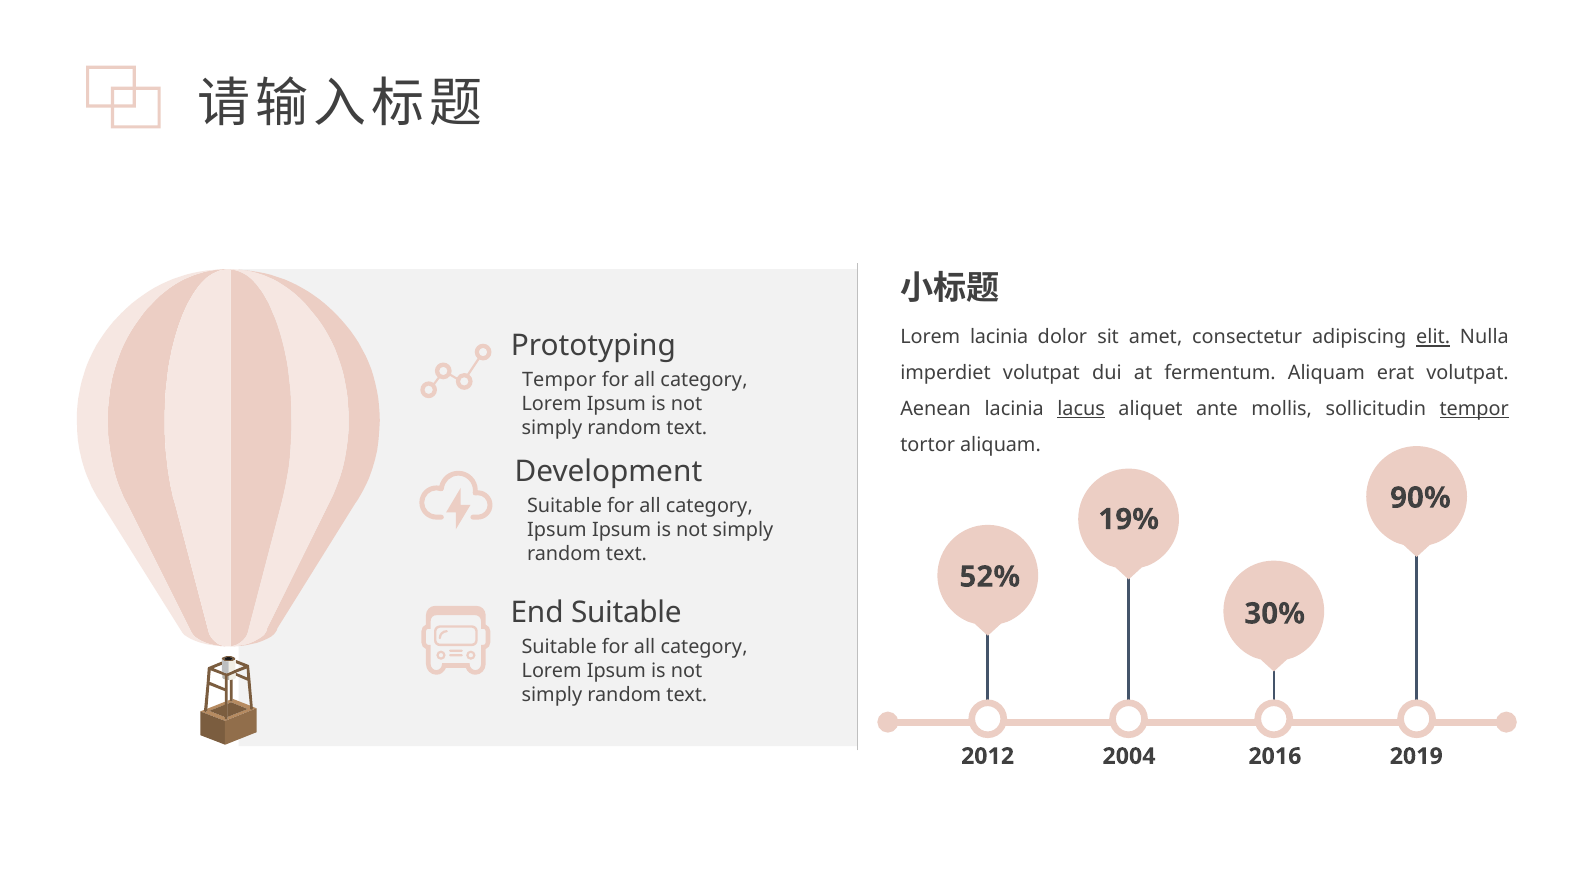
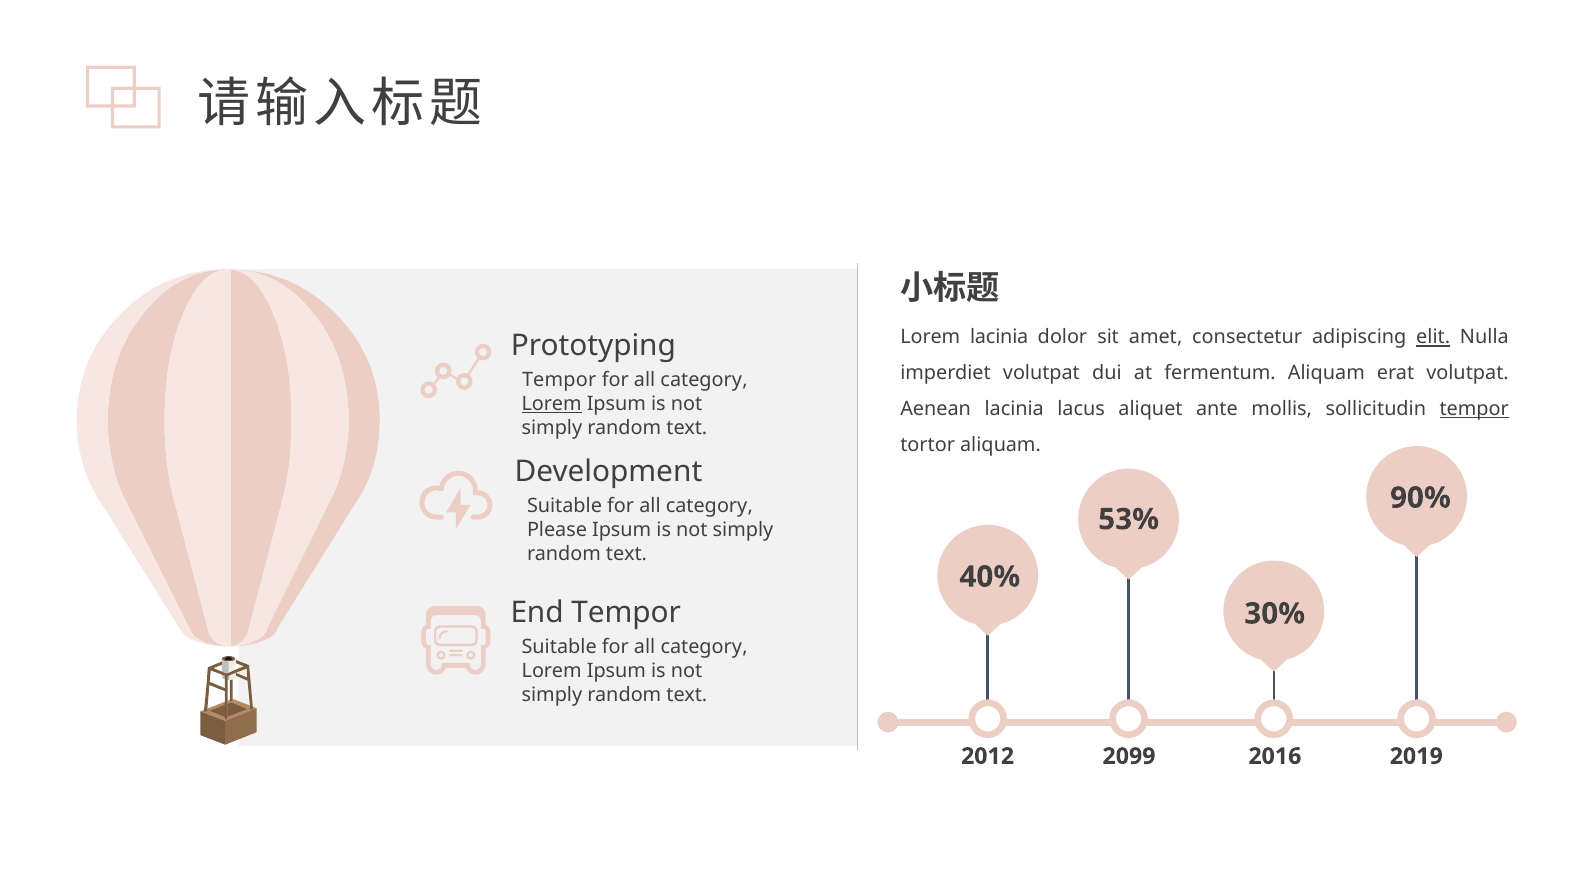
Lorem underline: none -> present (552, 404)
lacus underline: present -> none (1081, 409)
19%: 19% -> 53% (1129, 519)
Ipsum: Ipsum -> Please (557, 530)
52%: 52% -> 40% (990, 577)
End Suitable: Suitable -> Tempor (626, 613)
2004: 2004 -> 2099 (1129, 756)
